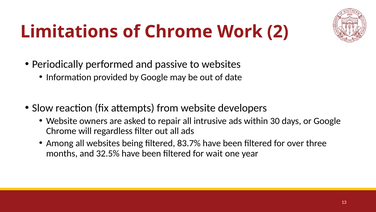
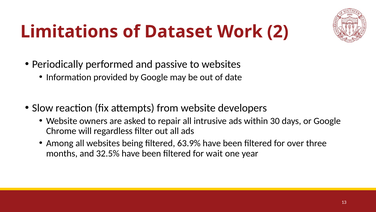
of Chrome: Chrome -> Dataset (178, 32)
83.7%: 83.7% -> 63.9% (189, 143)
